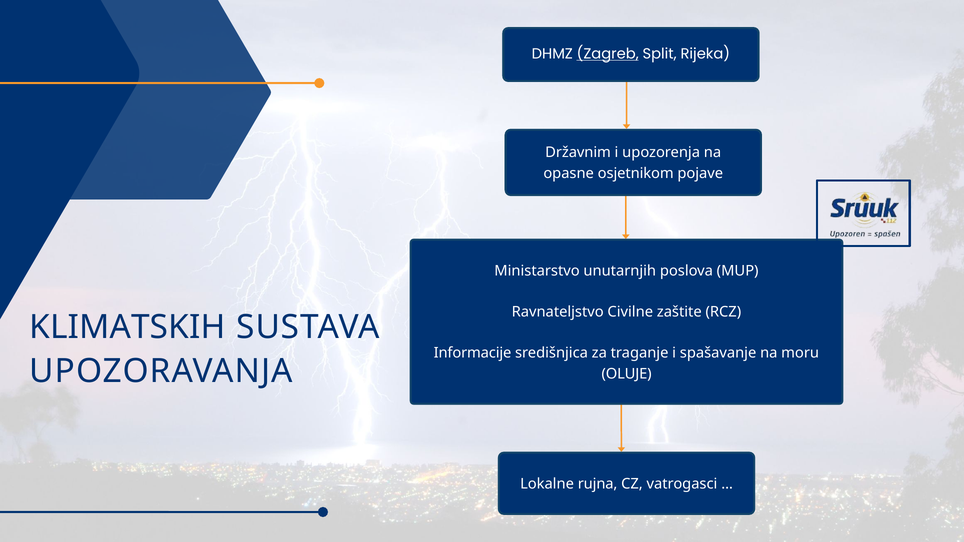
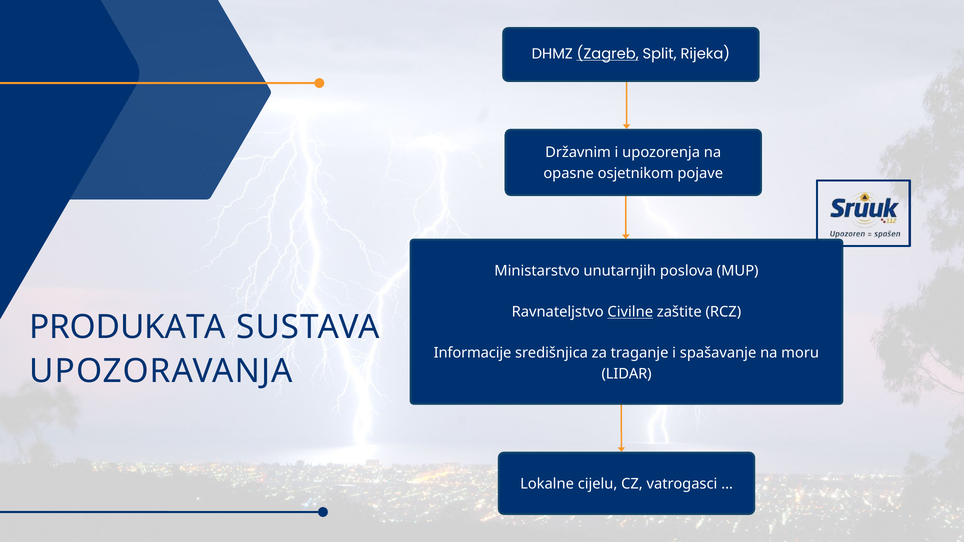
Civilne underline: none -> present (630, 312)
KLIMATSKIH: KLIMATSKIH -> PRODUKATA (128, 328)
OLUJE: OLUJE -> LIDAR (627, 374)
rujna: rujna -> cijelu (598, 484)
